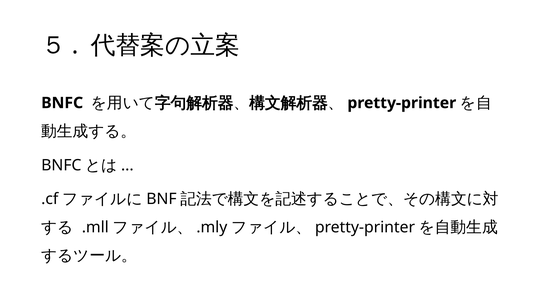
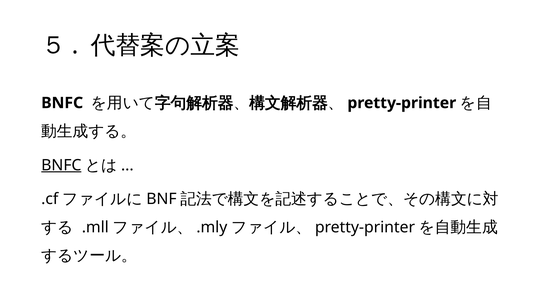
BNFC underline: none -> present (61, 165)
